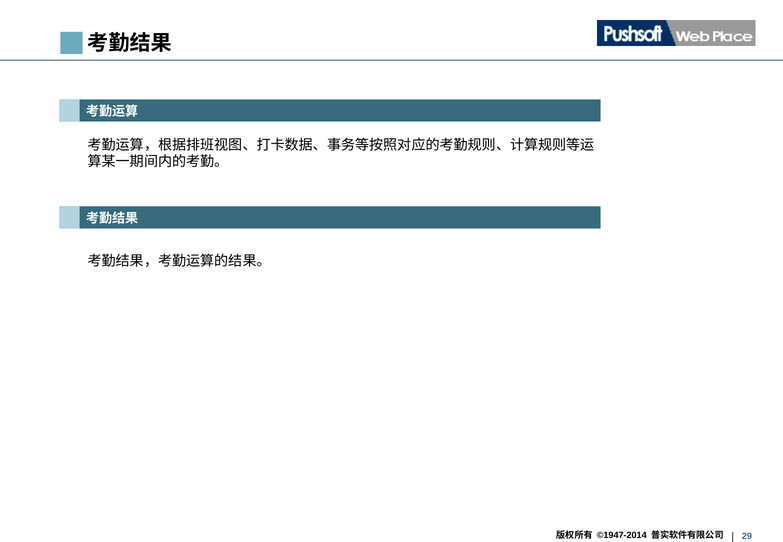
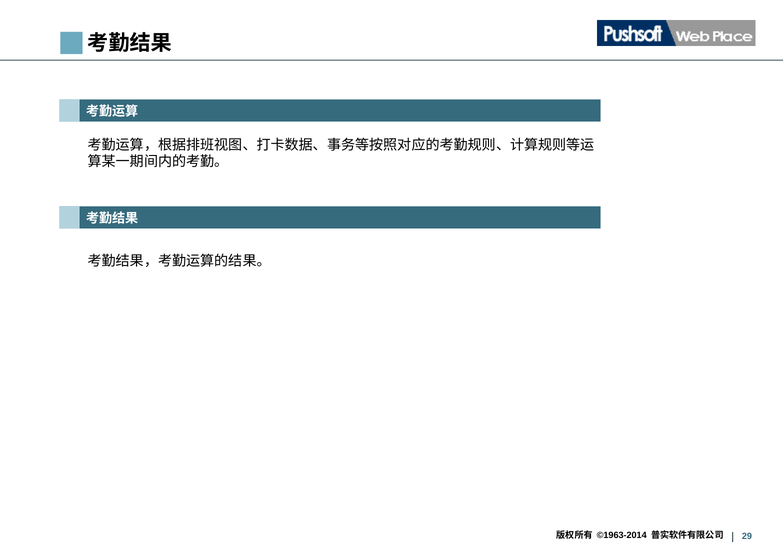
©1947-2014: ©1947-2014 -> ©1963-2014 (622, 535)
